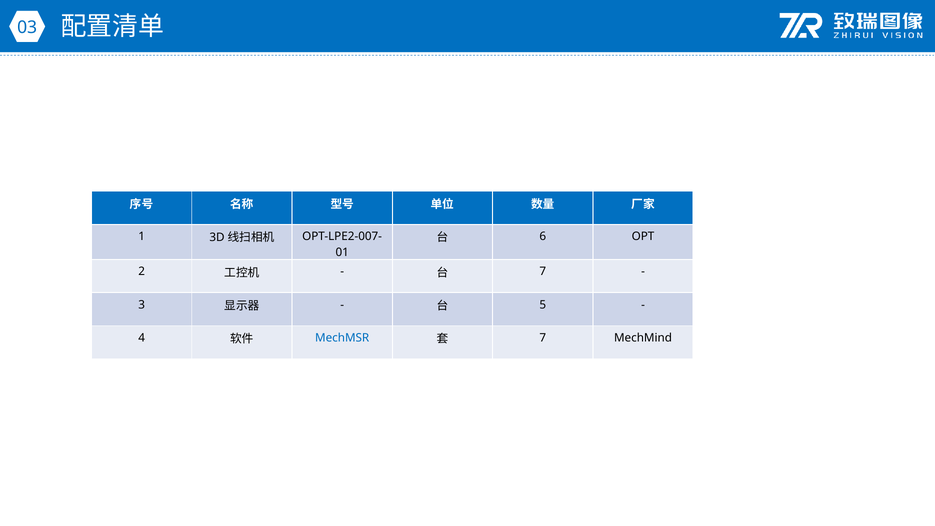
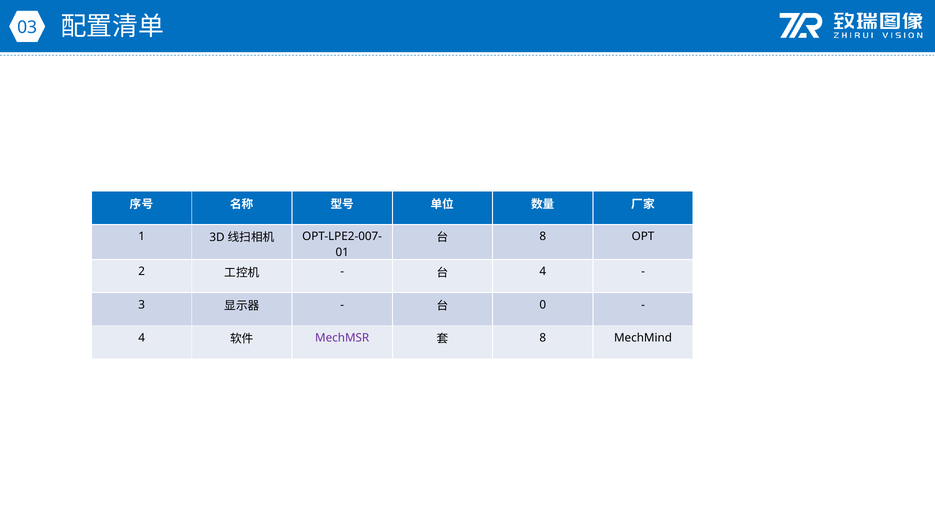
6: 6 -> 8 (543, 236)
7: 7 -> 4 (543, 272)
5: 5 -> 0 (543, 305)
MechMSR colour: blue -> purple (342, 338)
7: 7 -> 8 (543, 338)
